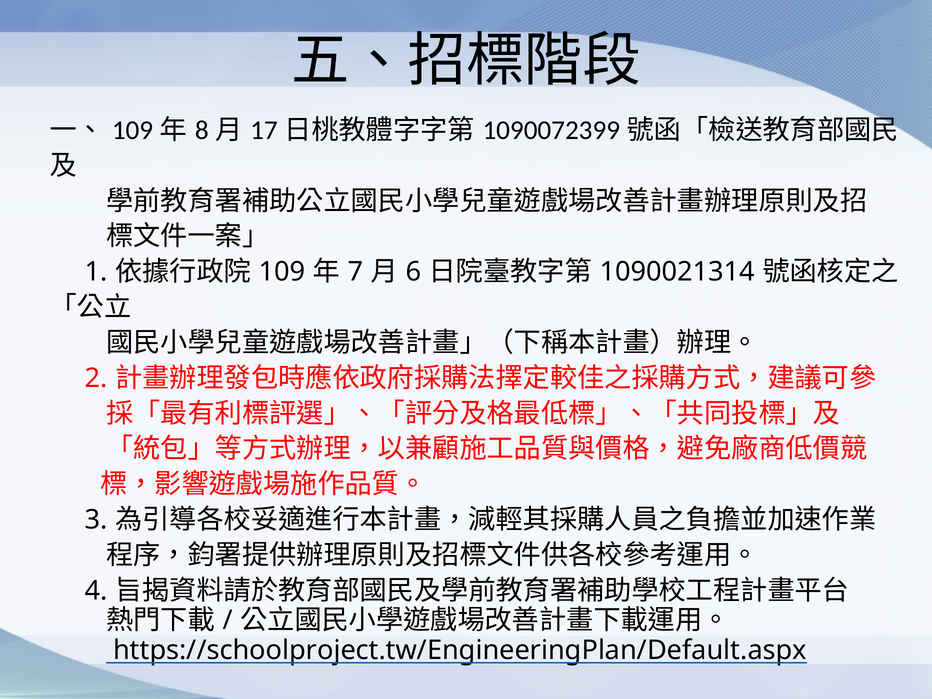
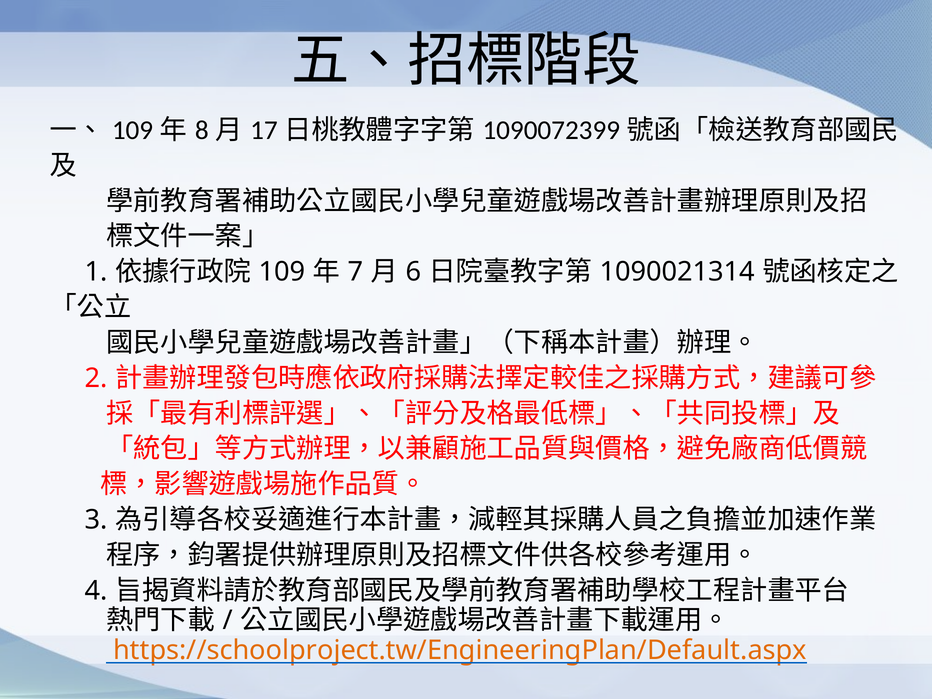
https://schoolproject.tw/EngineeringPlan/Default.aspx colour: black -> orange (460, 651)
